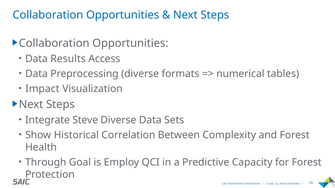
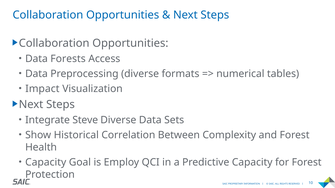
Results: Results -> Forests (68, 59)
Through: Through -> Capacity (46, 163)
